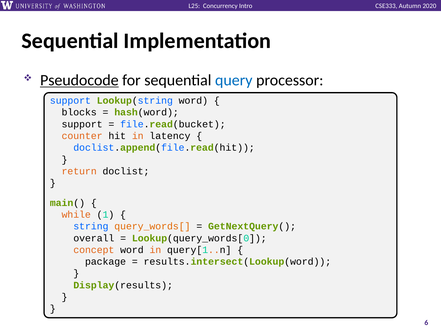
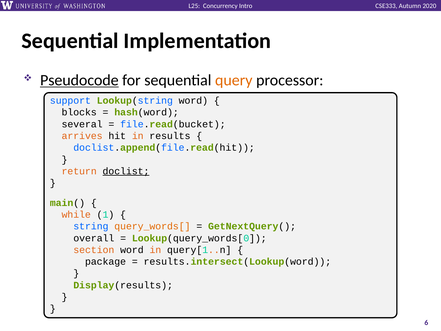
query colour: blue -> orange (234, 80)
support: support -> several (82, 124)
counter: counter -> arrives (82, 136)
latency: latency -> results (170, 136)
doclist underline: none -> present (126, 171)
concept: concept -> section (94, 250)
